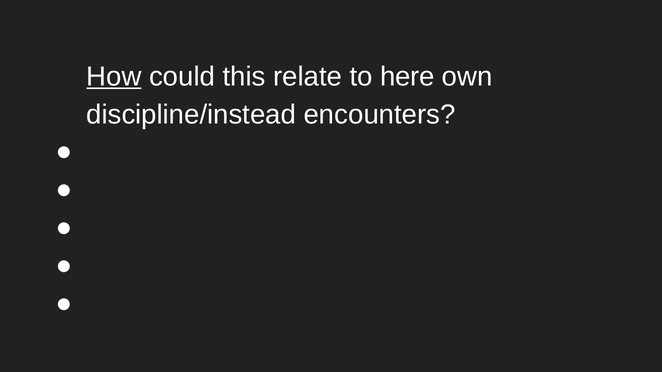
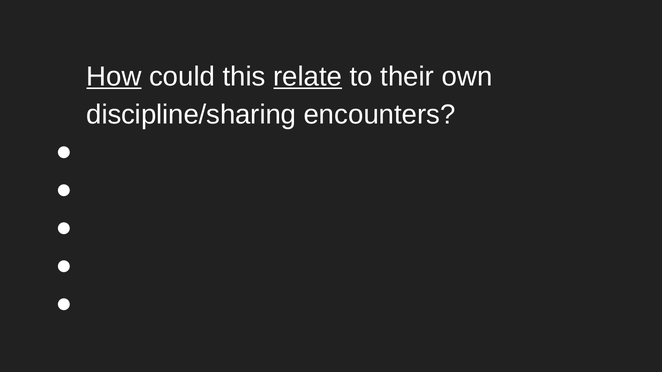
relate underline: none -> present (308, 77)
here: here -> their (407, 77)
discipline/instead: discipline/instead -> discipline/sharing (191, 115)
